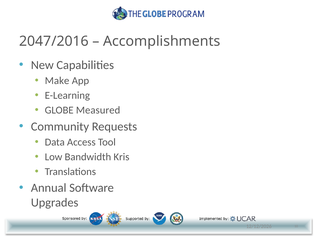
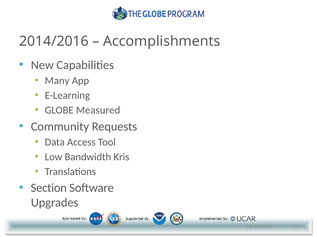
2047/2016: 2047/2016 -> 2014/2016 (54, 41)
Make: Make -> Many (57, 81)
Annual: Annual -> Section (49, 189)
